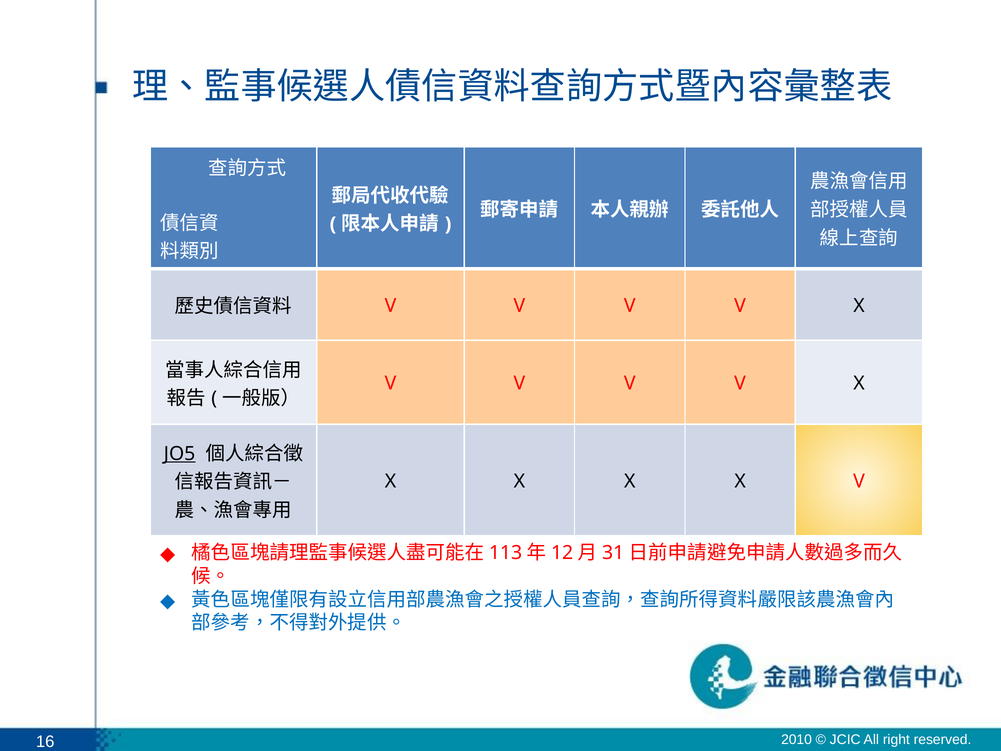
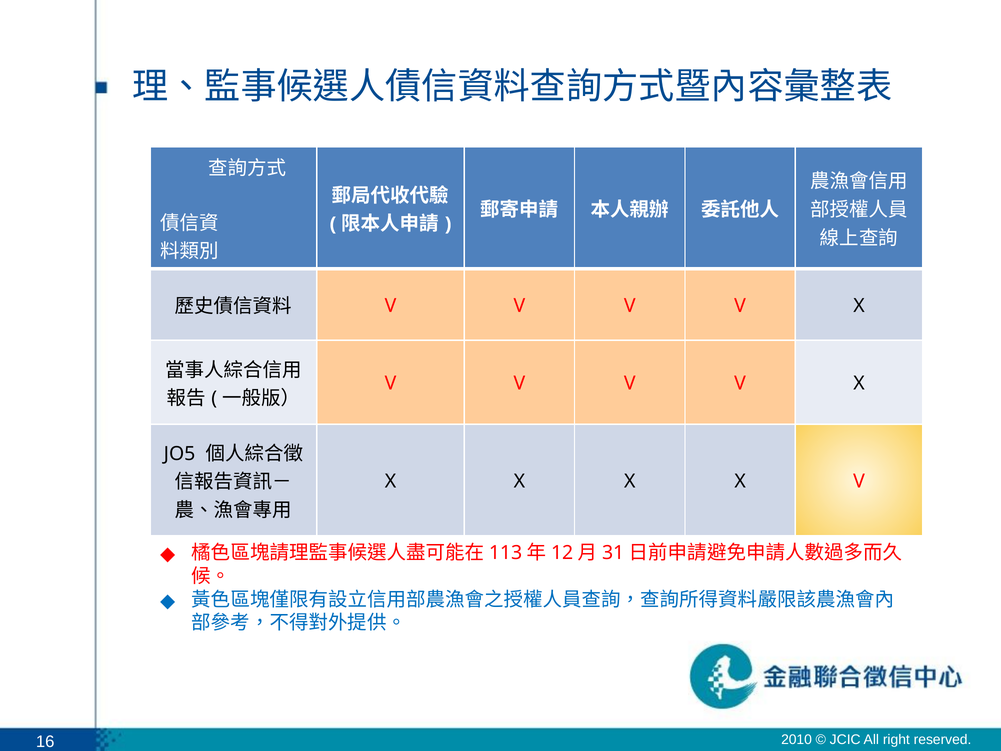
JO5 underline: present -> none (180, 454)
